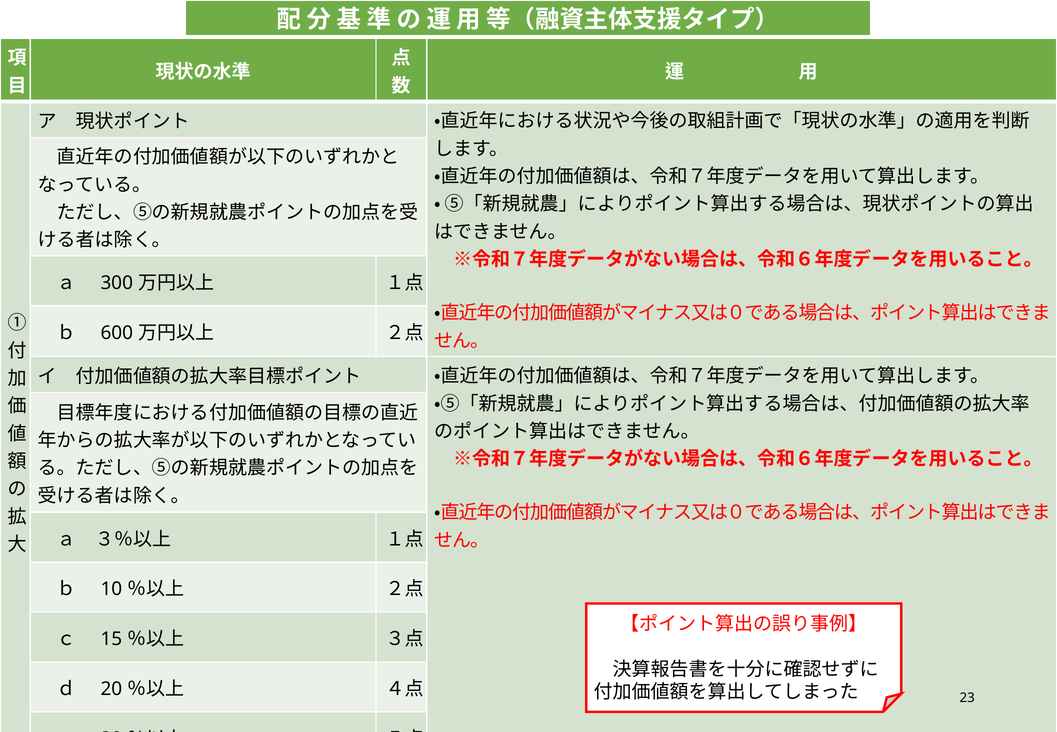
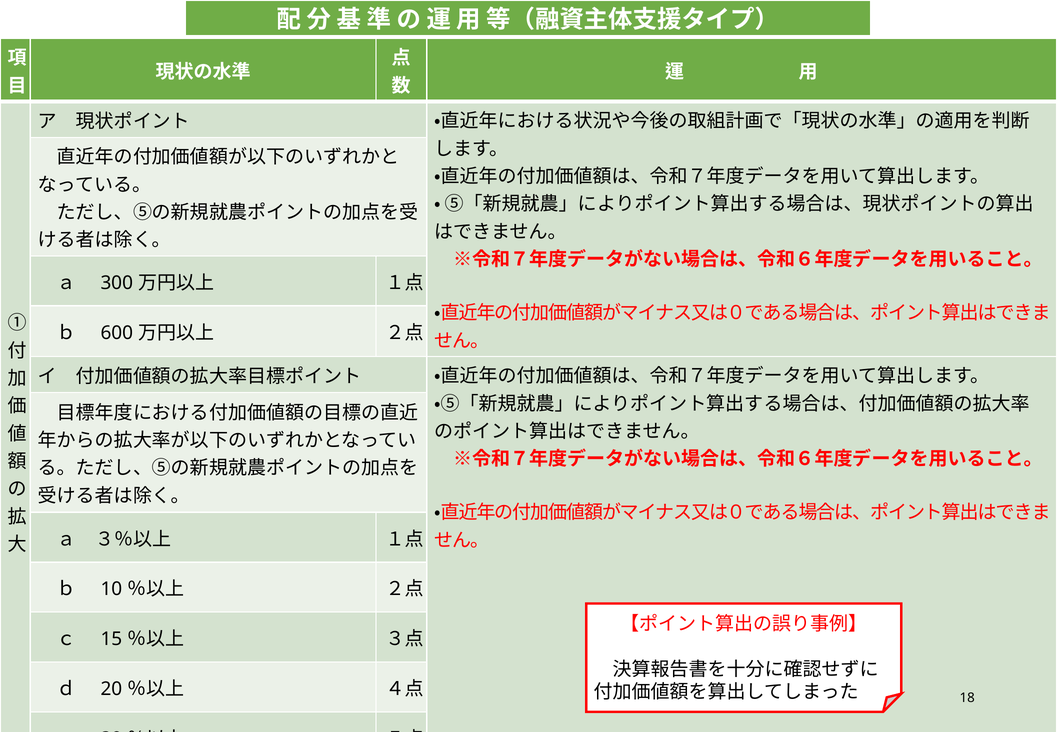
23: 23 -> 18 (967, 697)
